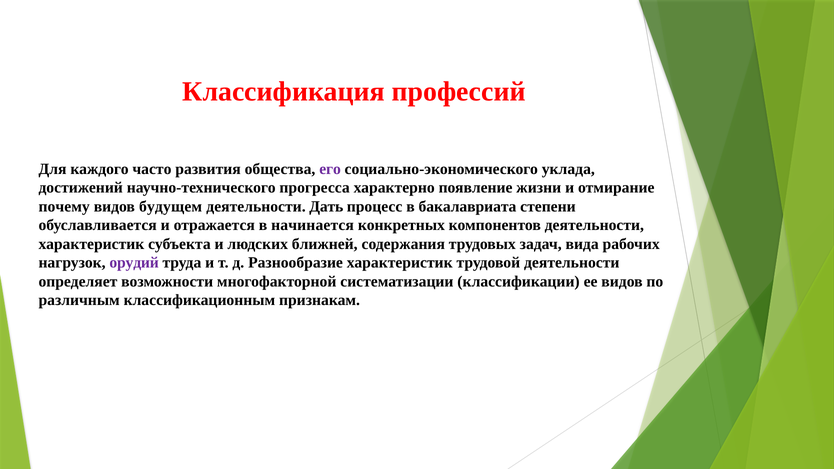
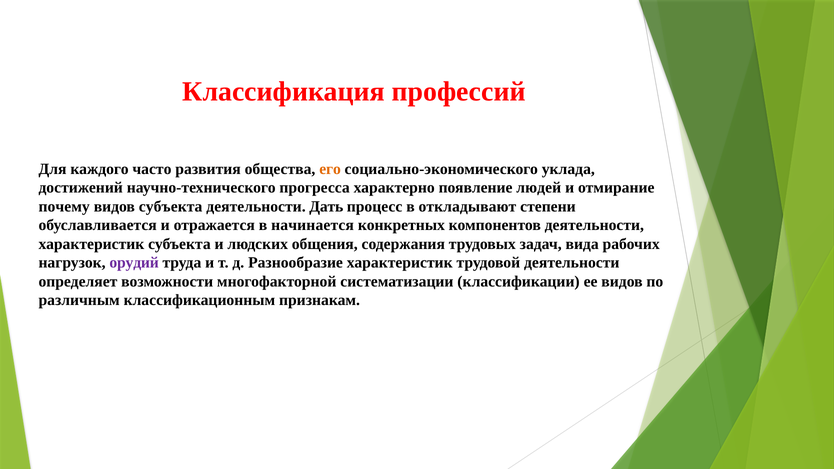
его colour: purple -> orange (330, 169)
жизни: жизни -> людей (539, 188)
видов будущем: будущем -> субъекта (171, 206)
бакалавриата: бакалавриата -> откладывают (467, 206)
ближней: ближней -> общения (325, 244)
